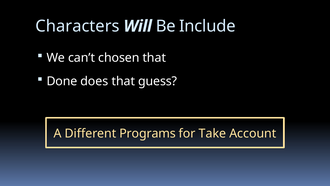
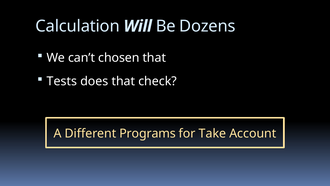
Characters: Characters -> Calculation (78, 26)
Include: Include -> Dozens (207, 26)
Done: Done -> Tests (62, 81)
guess: guess -> check (158, 81)
